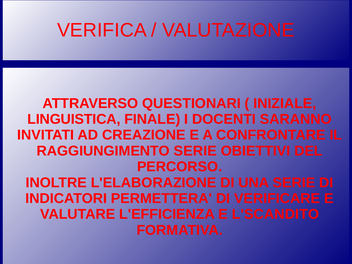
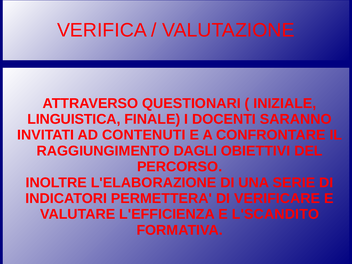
CREAZIONE: CREAZIONE -> CONTENUTI (144, 135)
RAGGIUNGIMENTO SERIE: SERIE -> DAGLI (195, 151)
